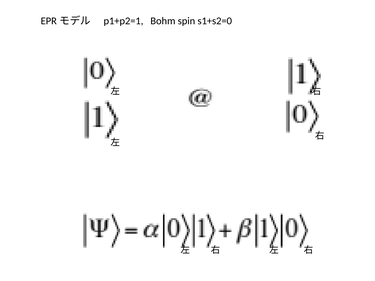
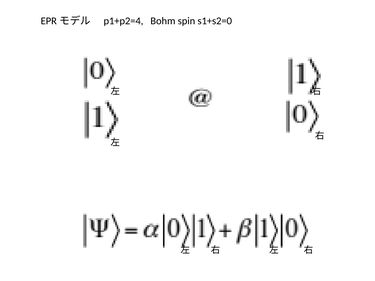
p1+p2=1: p1+p2=1 -> p1+p2=4 (123, 21)
